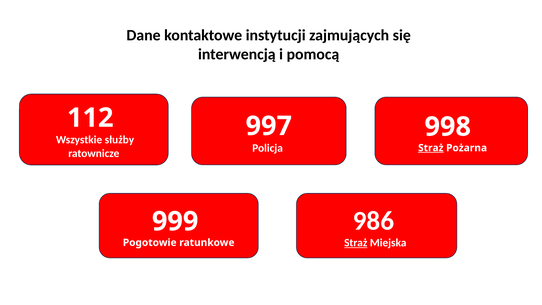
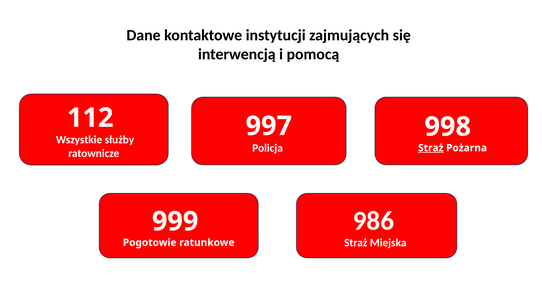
Straż underline: present -> none (356, 243)
